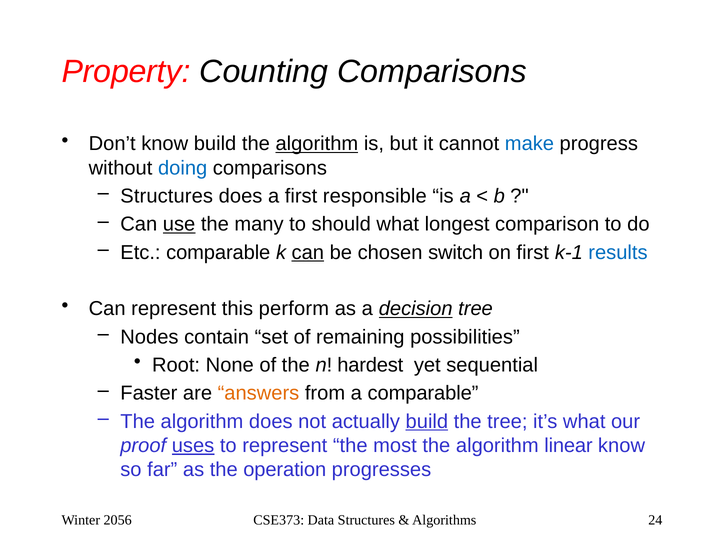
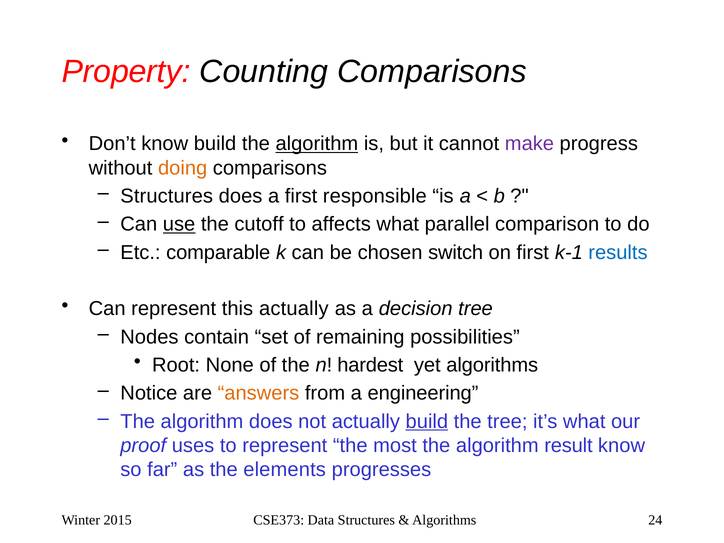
make colour: blue -> purple (529, 144)
doing colour: blue -> orange (183, 168)
many: many -> cutoff (259, 224)
should: should -> affects (341, 224)
longest: longest -> parallel (457, 224)
can underline: present -> none (308, 252)
this perform: perform -> actually (294, 309)
decision underline: present -> none (416, 309)
yet sequential: sequential -> algorithms (492, 365)
Faster: Faster -> Notice (149, 393)
a comparable: comparable -> engineering (423, 393)
uses underline: present -> none (193, 446)
linear: linear -> result (568, 446)
operation: operation -> elements (285, 470)
2056: 2056 -> 2015 (118, 520)
